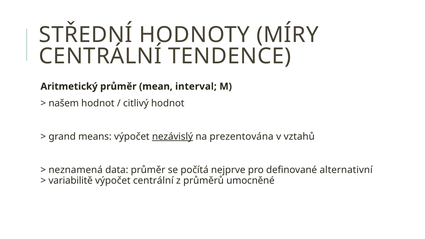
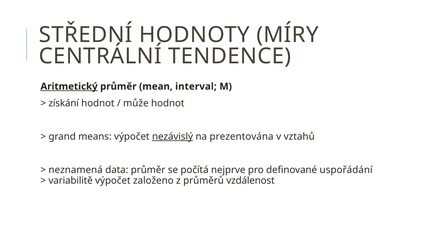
Aritmetický underline: none -> present (69, 86)
našem: našem -> získání (64, 103)
citlivý: citlivý -> může (136, 103)
alternativní: alternativní -> uspořádání (346, 170)
výpočet centrální: centrální -> založeno (153, 181)
umocněné: umocněné -> vzdálenost (250, 181)
